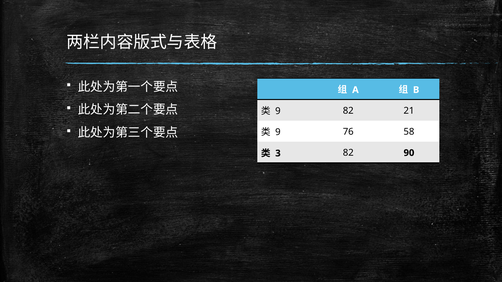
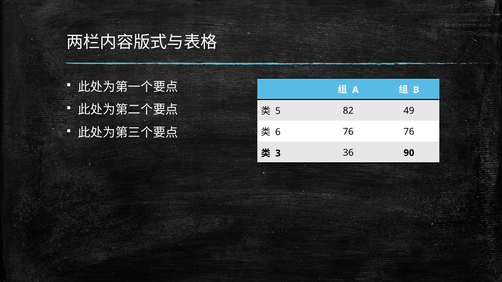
9: 9 -> 5 (278, 111)
21: 21 -> 49 (409, 111)
9: 9 -> 6 (278, 132)
76 58: 58 -> 76 (409, 132)
3 82: 82 -> 36 (348, 153)
